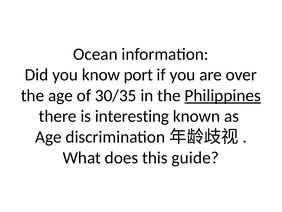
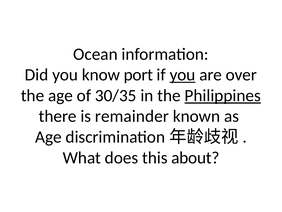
you underline: none -> present (183, 75)
interesting: interesting -> remainder (132, 116)
guide: guide -> about (195, 157)
